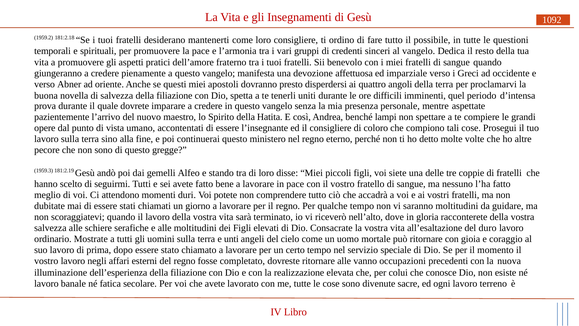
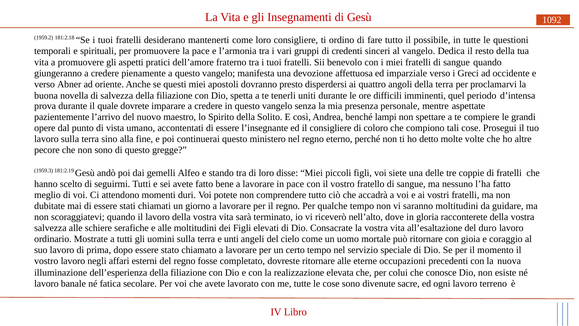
Hatita: Hatita -> Solito (270, 117)
vanno: vanno -> eterne (365, 261)
